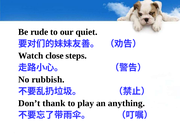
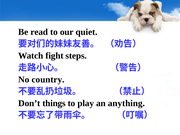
rude: rude -> read (39, 32)
close: close -> fight (54, 56)
rubbish: rubbish -> country (48, 79)
thank: thank -> things (54, 103)
